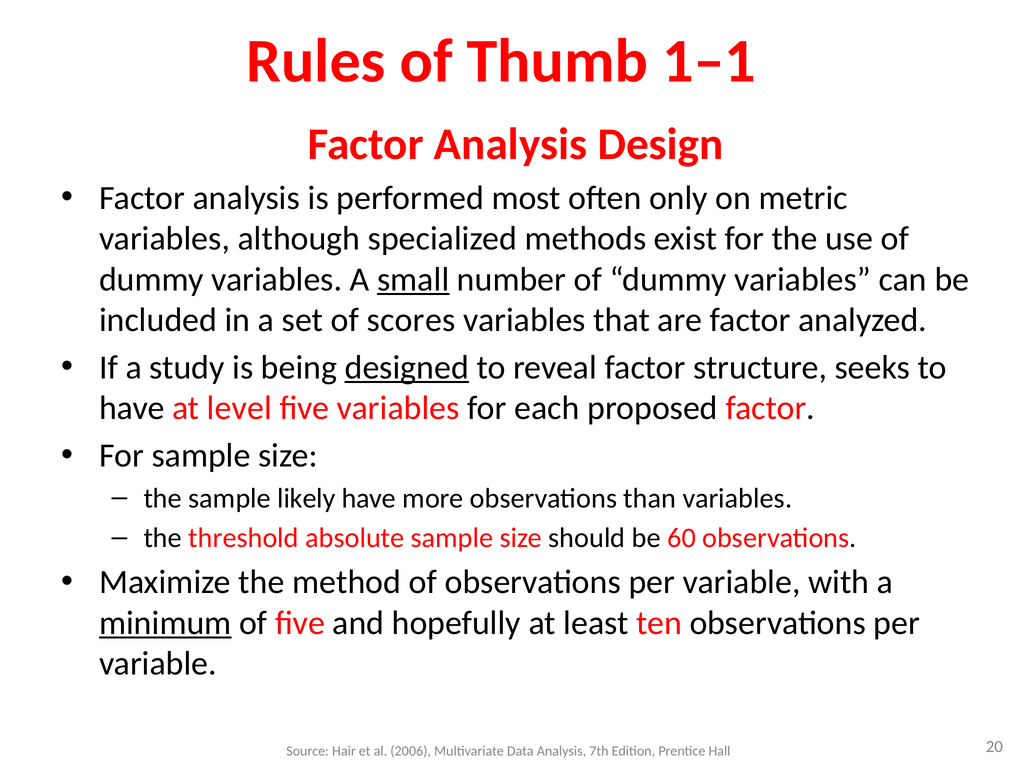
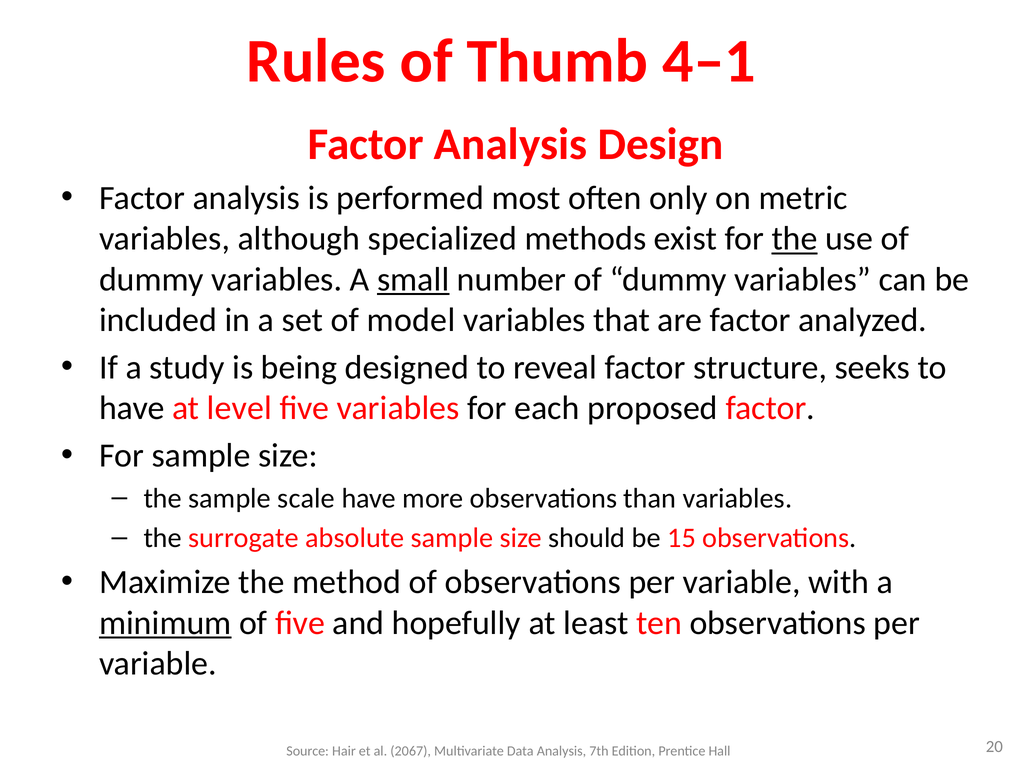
1–1: 1–1 -> 4–1 (709, 61)
the underline: none -> present (795, 239)
scores: scores -> model (411, 320)
designed underline: present -> none (407, 367)
likely: likely -> scale (306, 498)
threshold: threshold -> surrogate (244, 538)
60: 60 -> 15 (682, 538)
2006: 2006 -> 2067 (411, 751)
